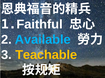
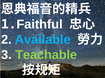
Teachable colour: yellow -> light green (46, 55)
